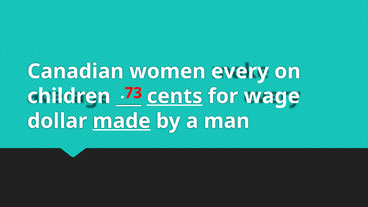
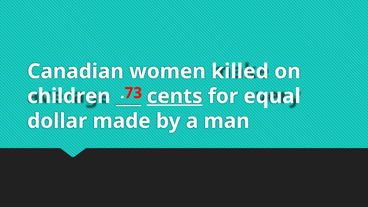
every: every -> killed (240, 71)
wage: wage -> equal (272, 96)
made underline: present -> none (122, 121)
